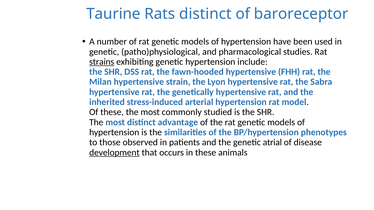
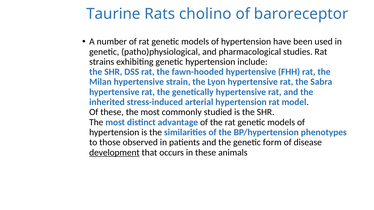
Rats distinct: distinct -> cholino (205, 14)
strains underline: present -> none (102, 62)
atrial: atrial -> form (272, 143)
